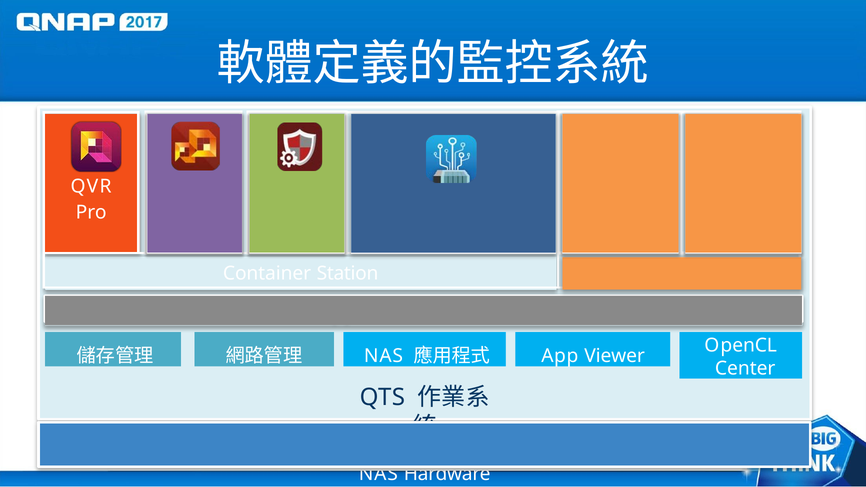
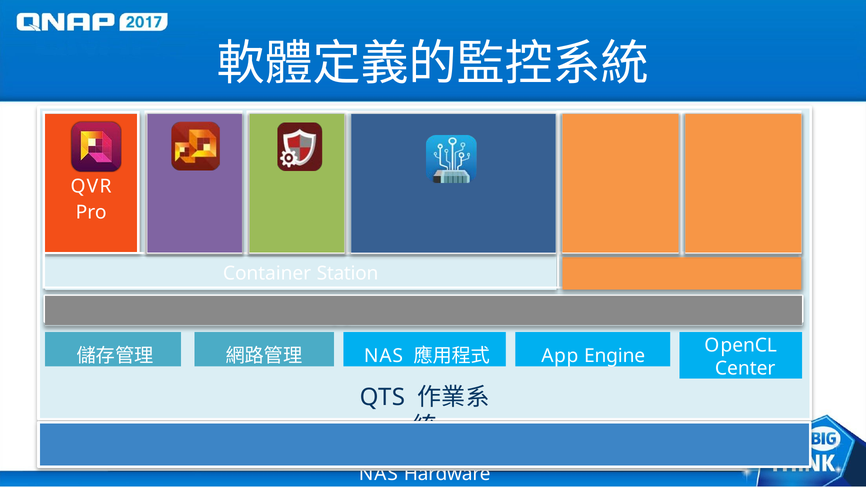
Viewer: Viewer -> Engine (615, 356)
